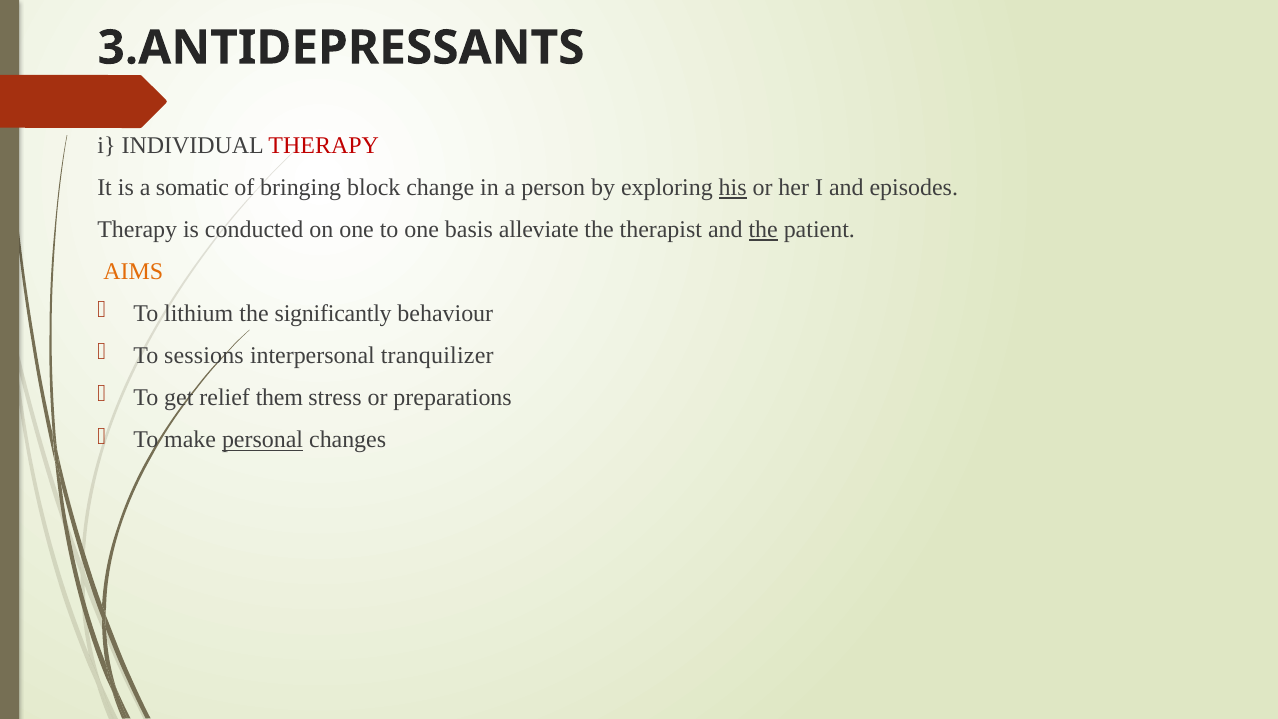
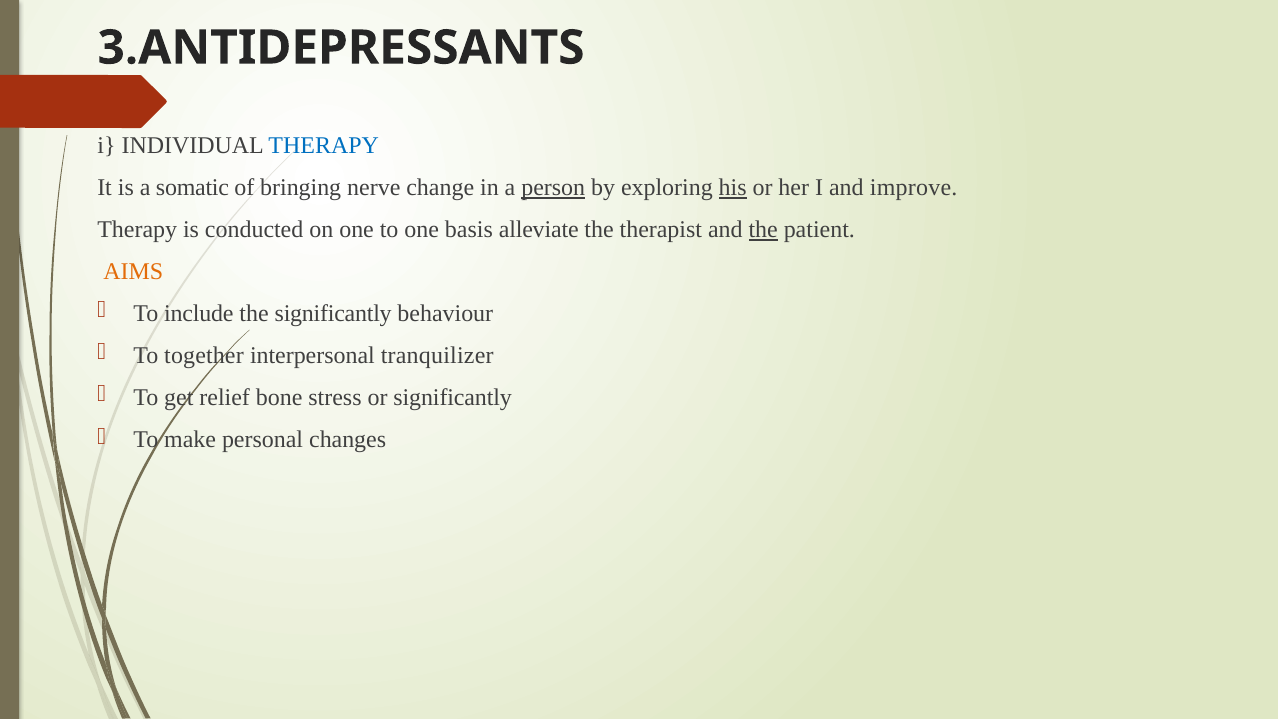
THERAPY colour: red -> blue (324, 145)
block: block -> nerve (374, 188)
person underline: none -> present (553, 188)
episodes: episodes -> improve (914, 188)
lithium: lithium -> include (199, 314)
sessions: sessions -> together (204, 356)
them: them -> bone (279, 398)
or preparations: preparations -> significantly (453, 398)
personal underline: present -> none (263, 440)
